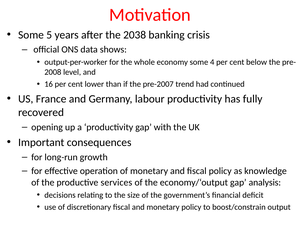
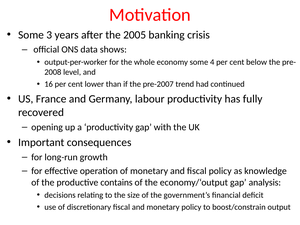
5: 5 -> 3 (49, 35)
2038: 2038 -> 2005 (135, 35)
services: services -> contains (117, 182)
